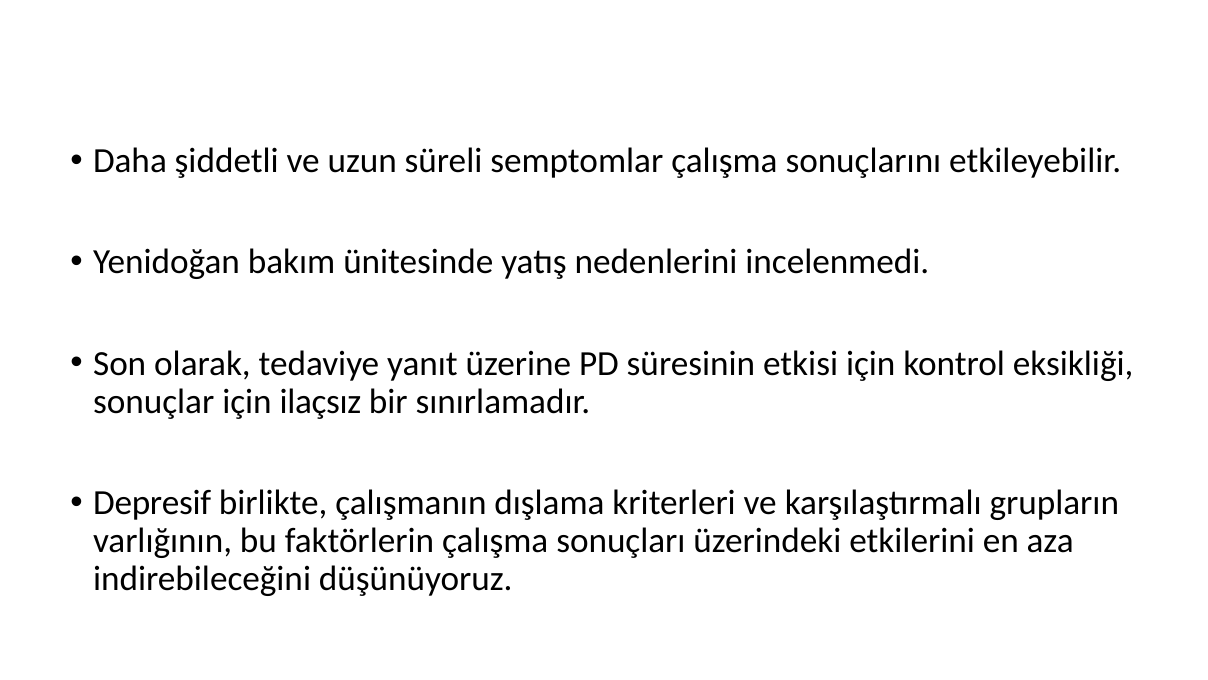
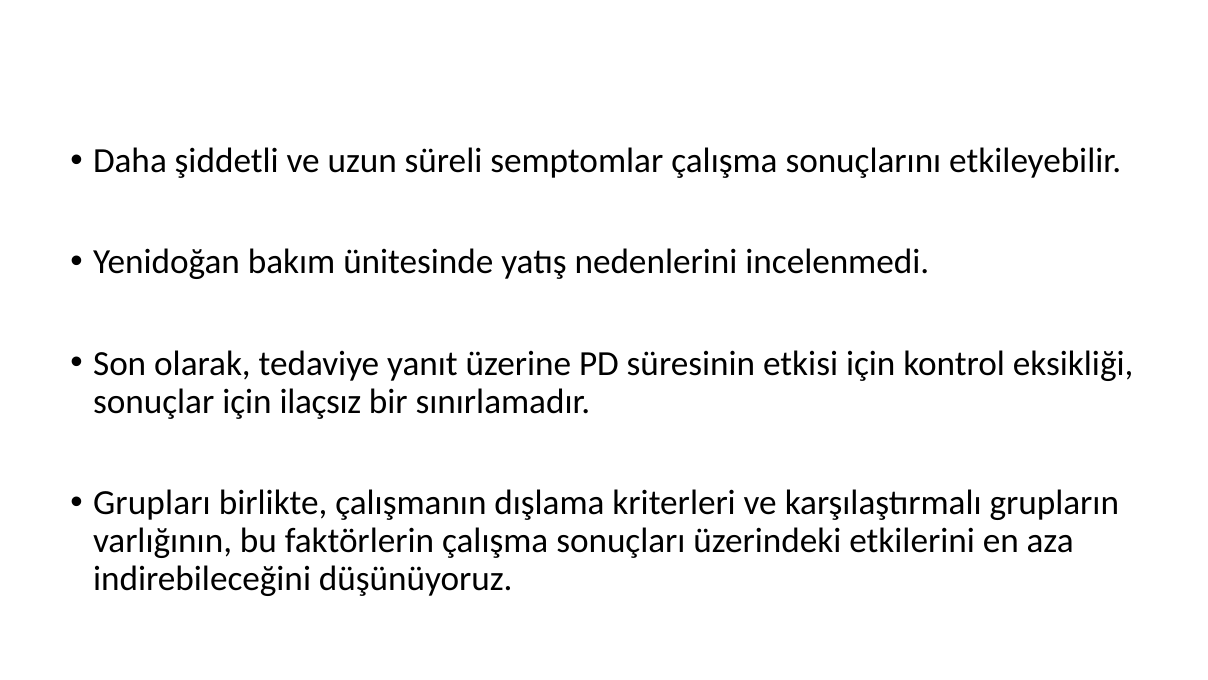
Depresif: Depresif -> Grupları (152, 502)
